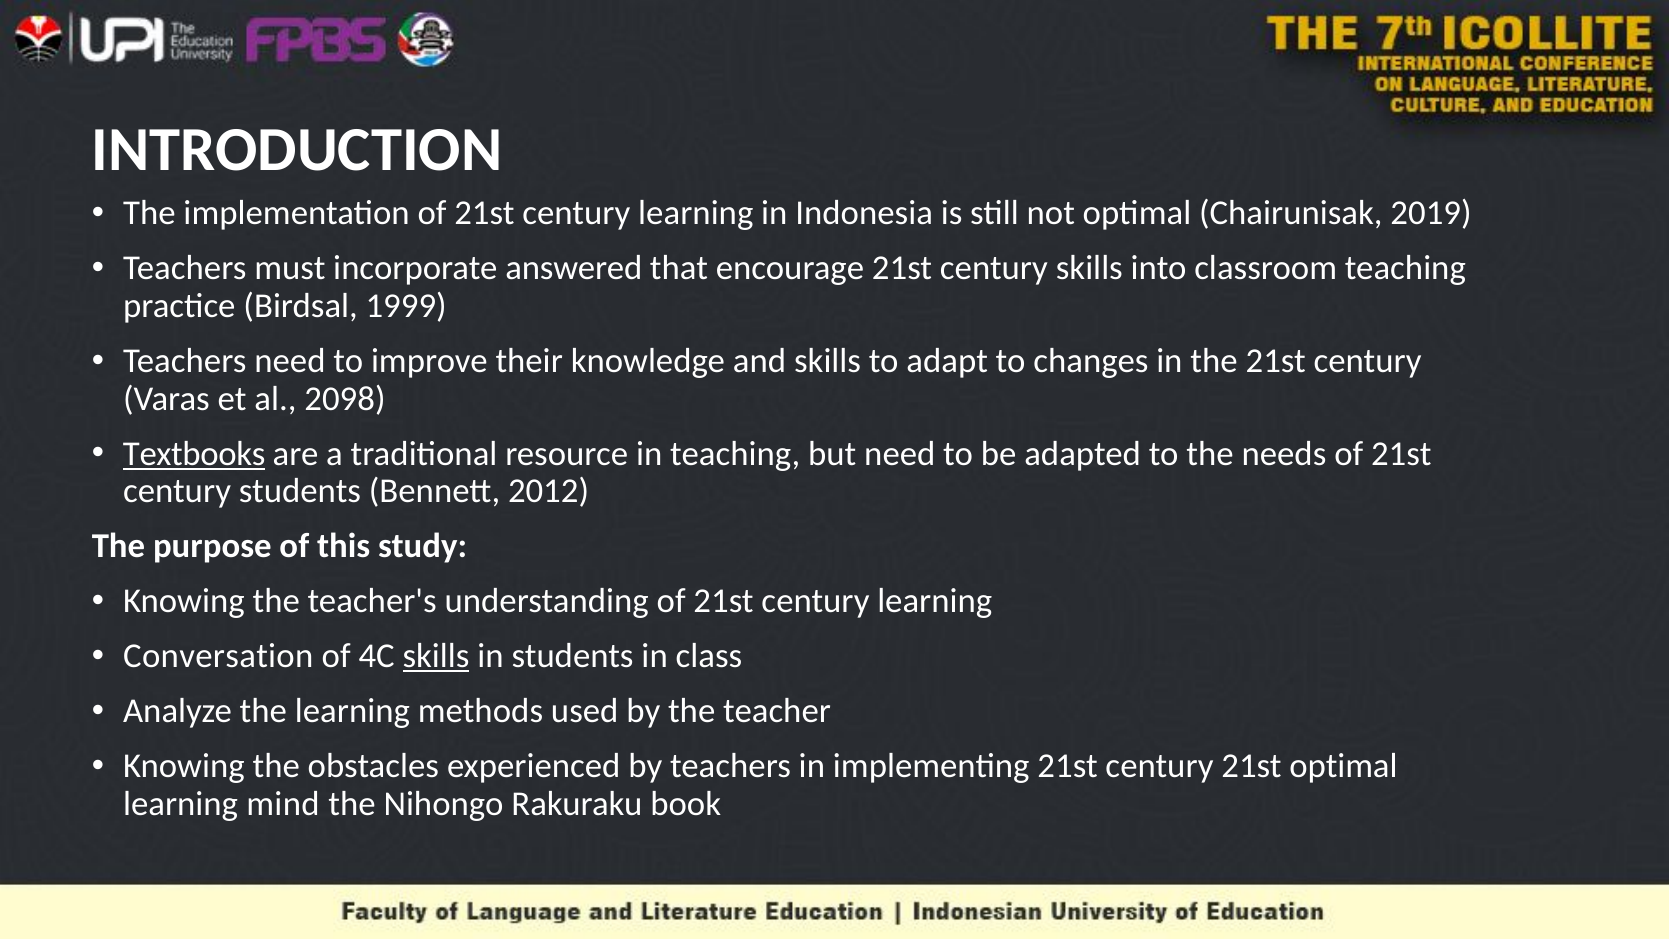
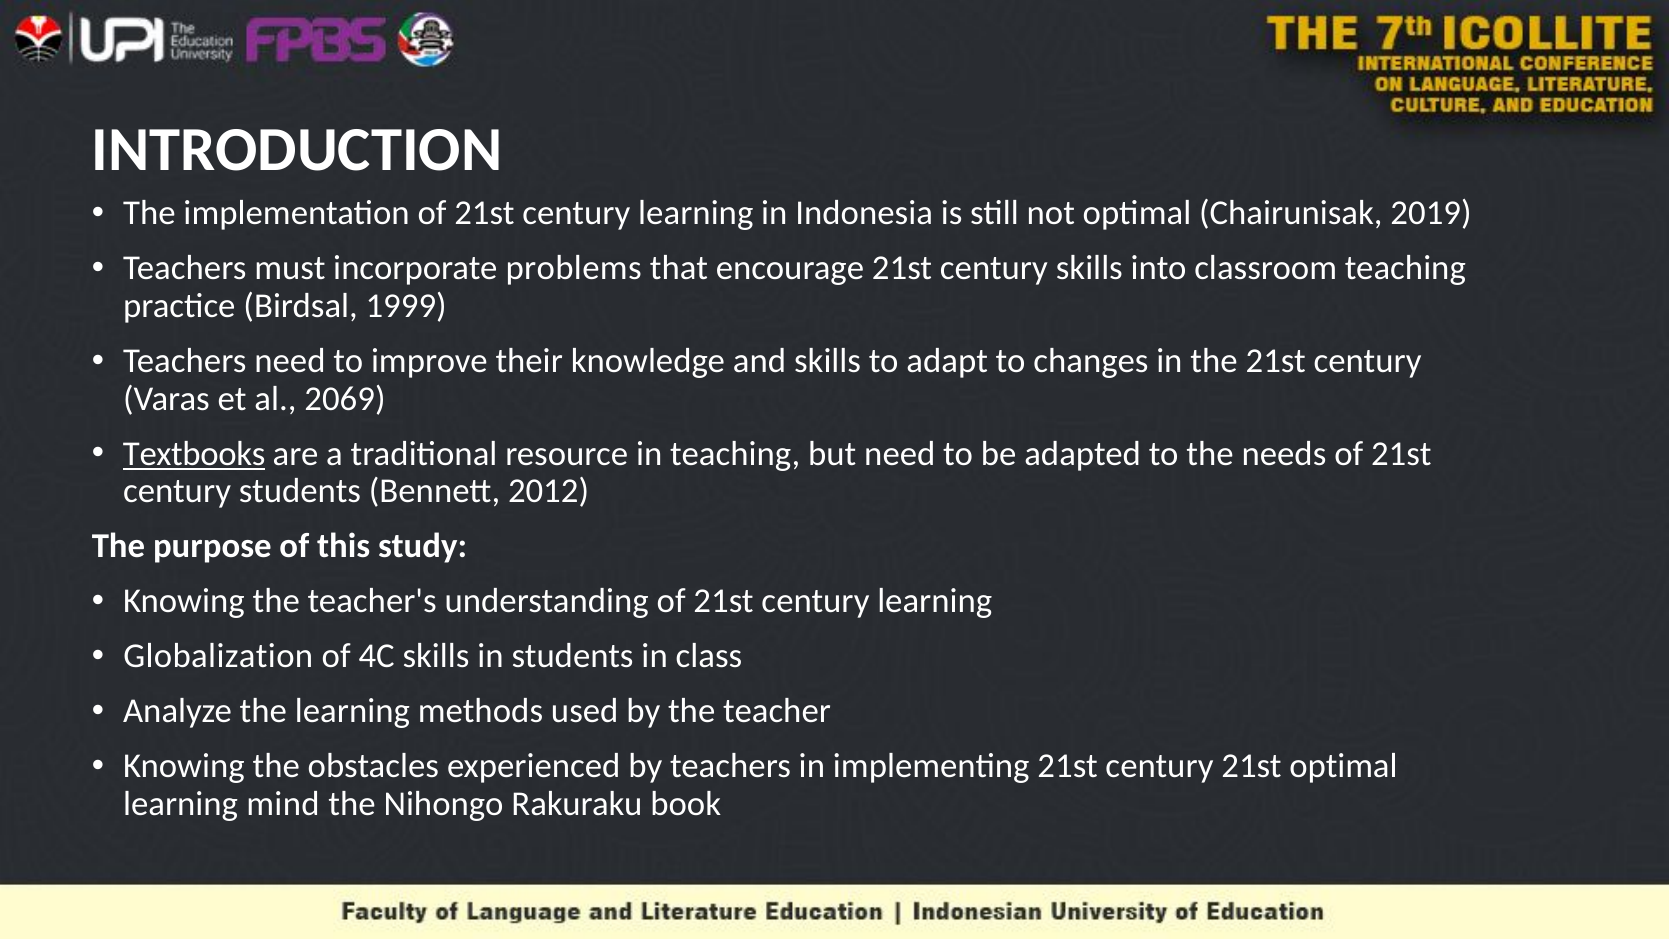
answered: answered -> problems (574, 268)
2098: 2098 -> 2069 (345, 399)
Conversation: Conversation -> Globalization (218, 656)
skills underline: present -> none (436, 656)
